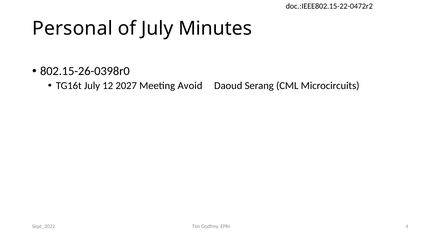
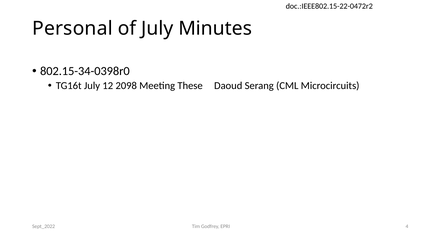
802.15-26-0398r0: 802.15-26-0398r0 -> 802.15-34-0398r0 (85, 71)
2027: 2027 -> 2098 (126, 86)
Avoid: Avoid -> These (190, 86)
